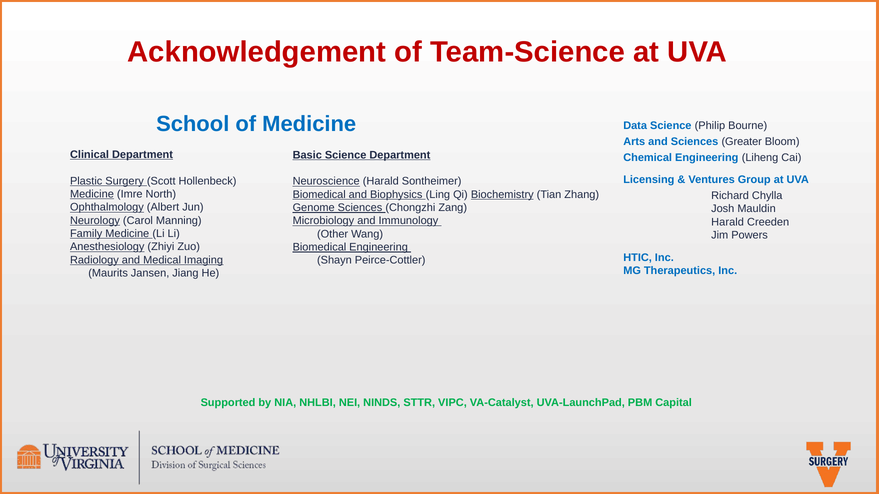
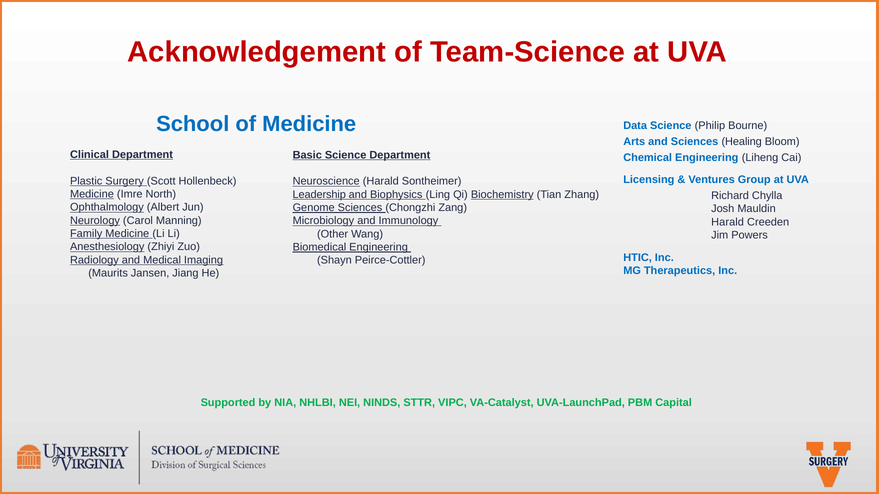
Greater: Greater -> Healing (742, 142)
Biomedical: Biomedical -> Leadership (319, 195)
